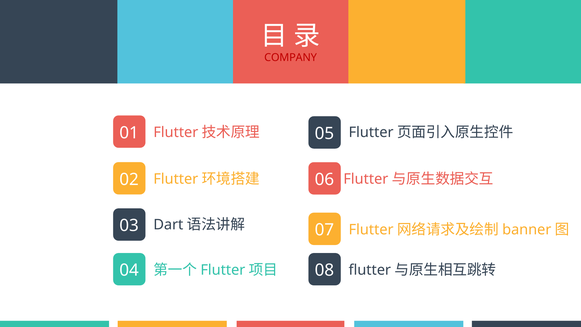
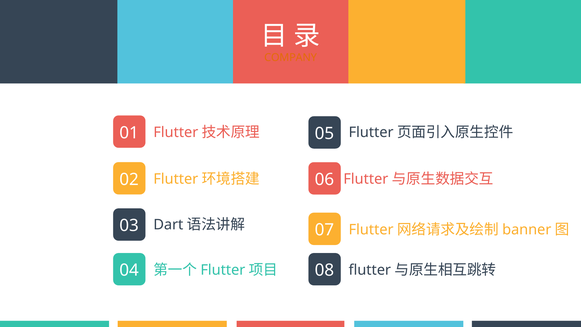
COMPANY colour: red -> orange (291, 57)
